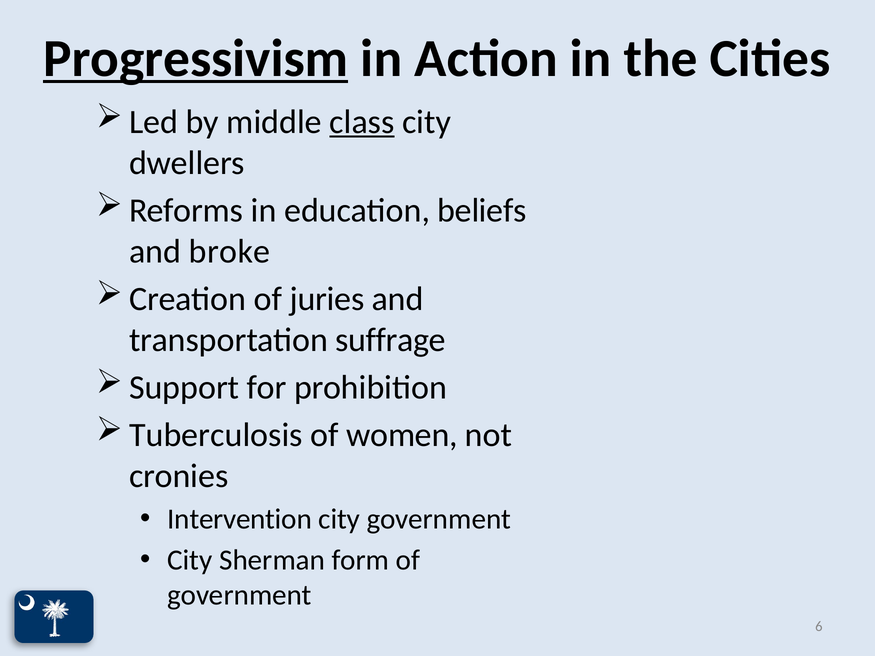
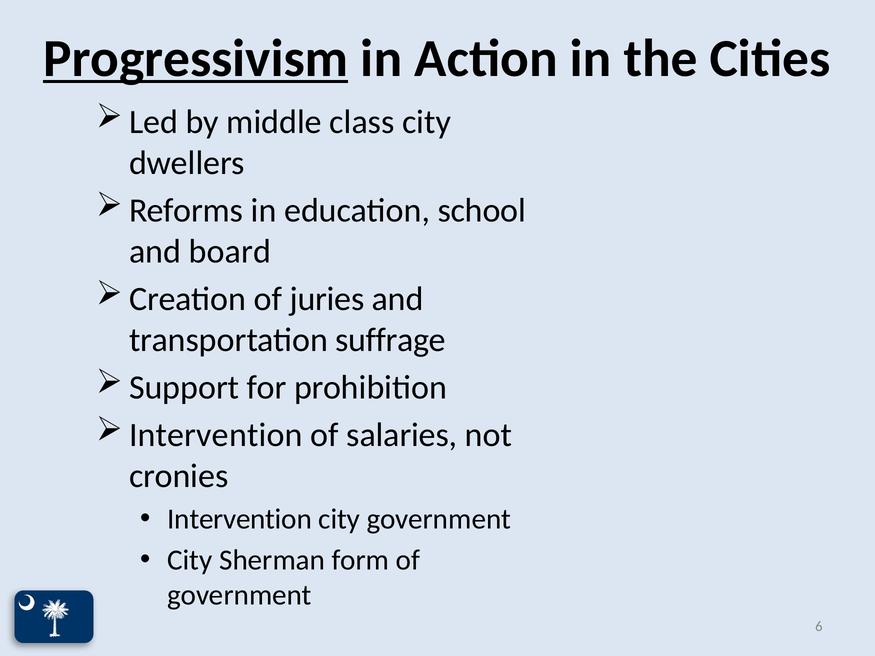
class underline: present -> none (362, 122)
beliefs: beliefs -> school (482, 211)
broke: broke -> board (230, 251)
Tuberculosis: Tuberculosis -> Intervention (216, 435)
women: women -> salaries (402, 435)
